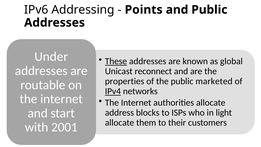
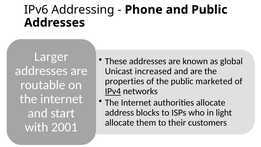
Points: Points -> Phone (144, 10)
Under: Under -> Larger (51, 57)
These underline: present -> none (116, 61)
reconnect: reconnect -> increased (153, 71)
